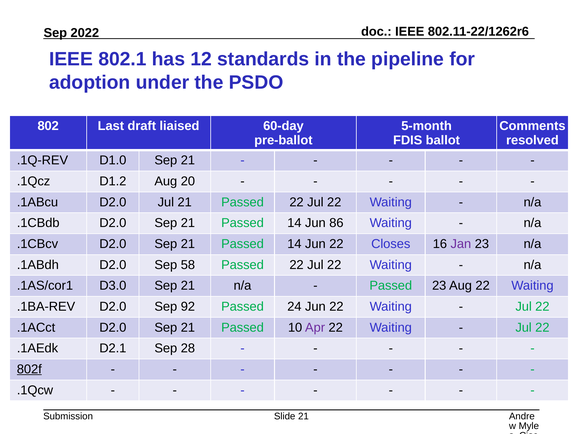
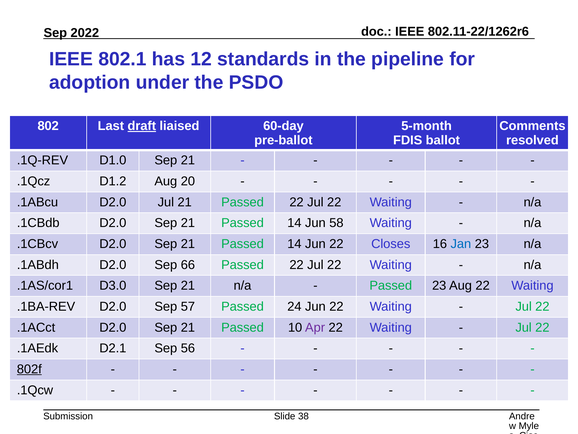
draft underline: none -> present (142, 126)
86: 86 -> 58 (336, 223)
Jan colour: purple -> blue (461, 244)
58: 58 -> 66 (188, 264)
92: 92 -> 57 (188, 306)
28: 28 -> 56 (188, 348)
Slide 21: 21 -> 38 (303, 416)
